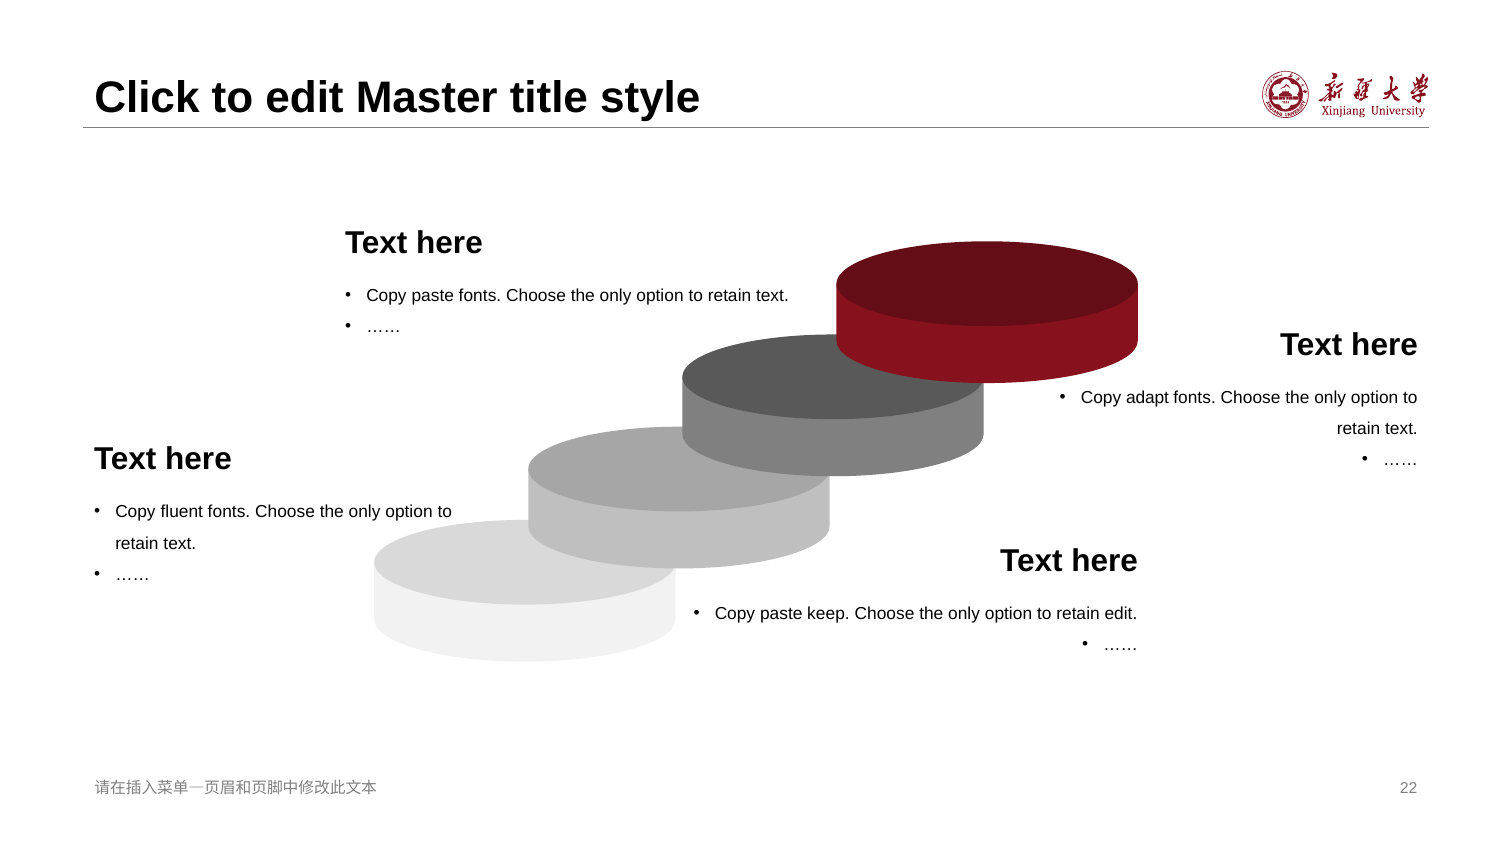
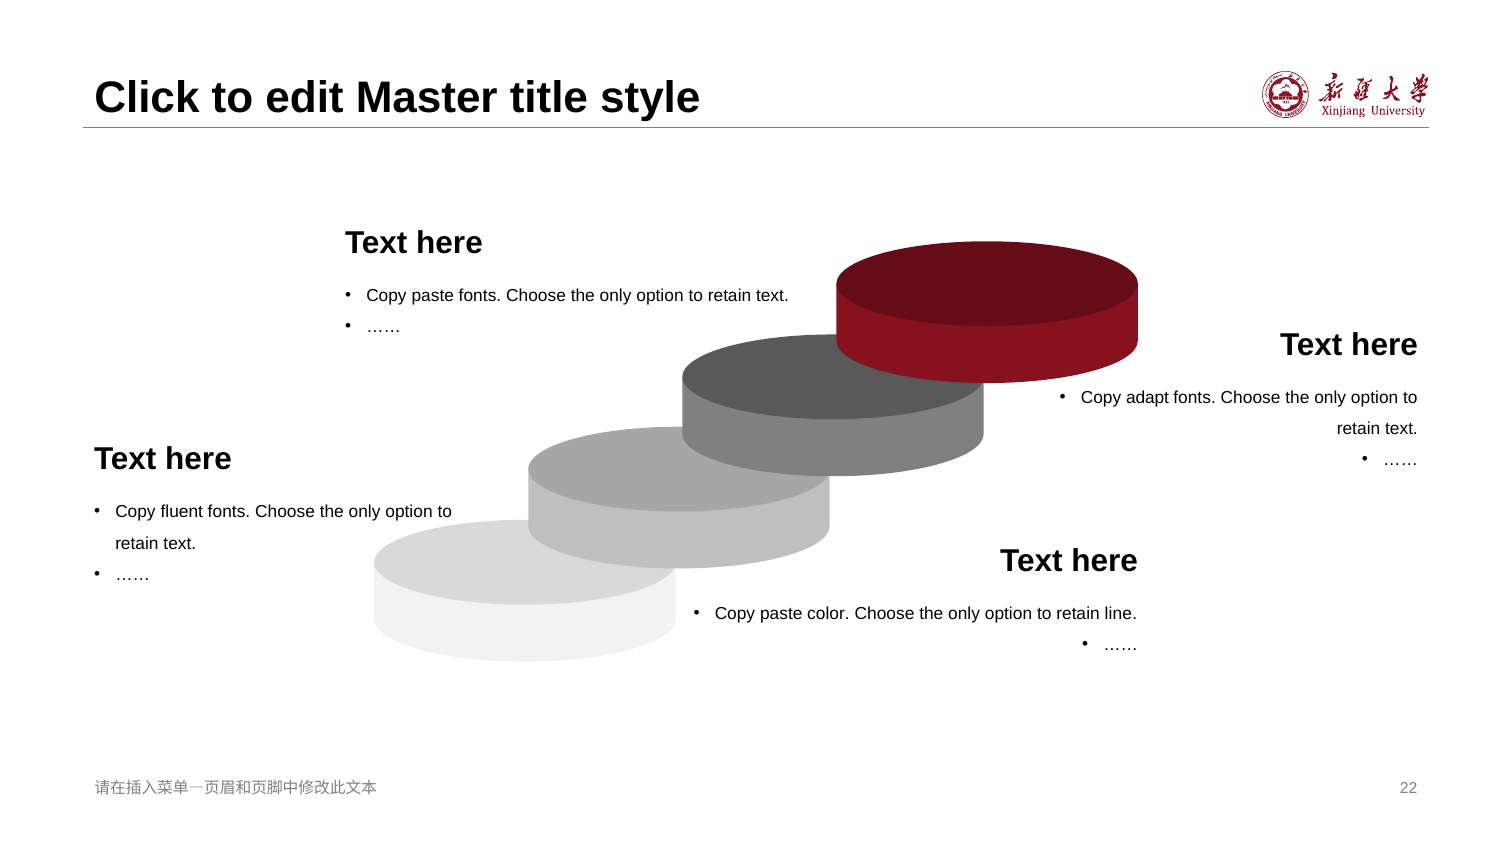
keep: keep -> color (828, 613)
retain edit: edit -> line (1121, 613)
